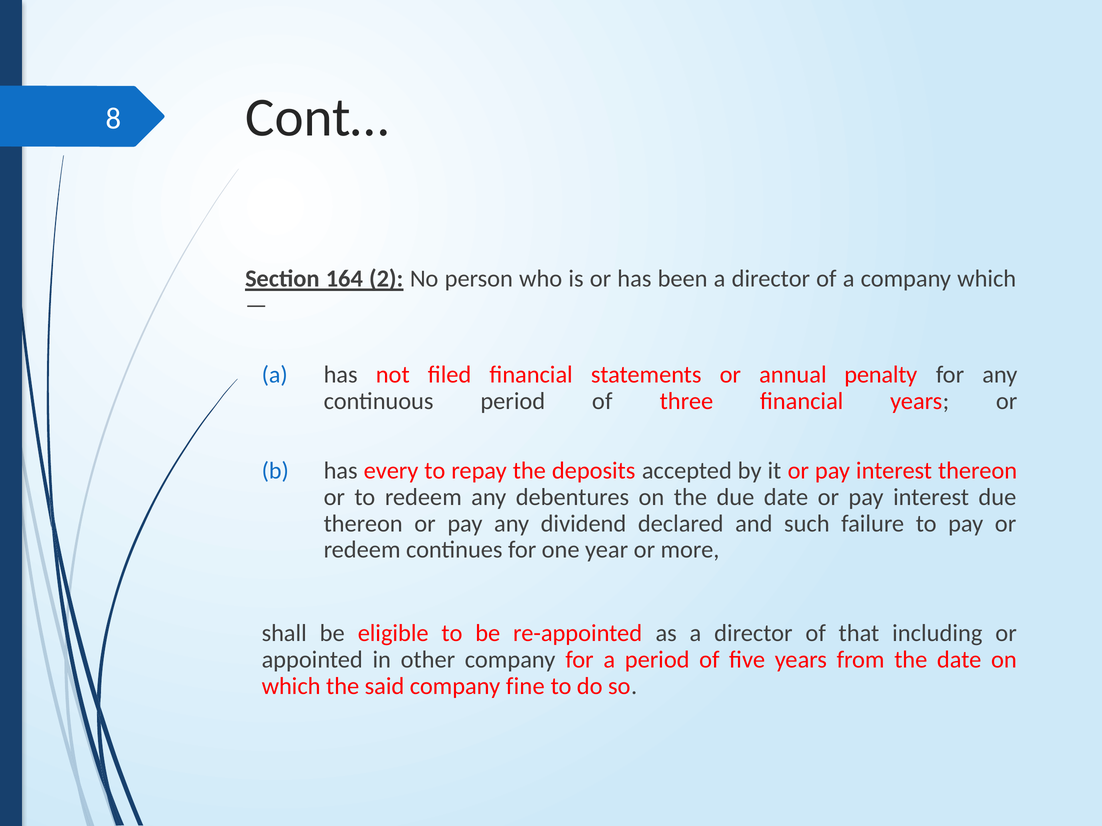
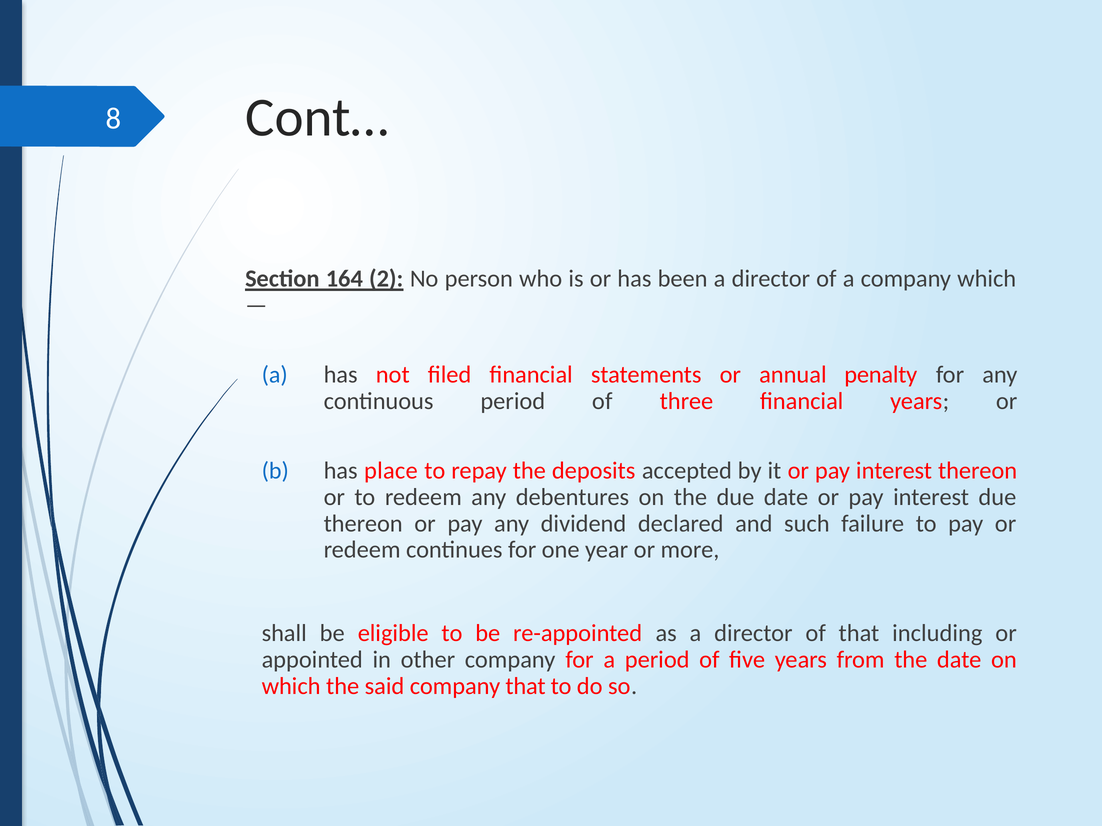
every: every -> place (391, 471)
company fine: fine -> that (526, 686)
